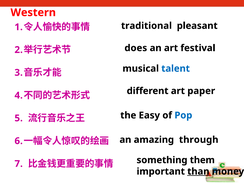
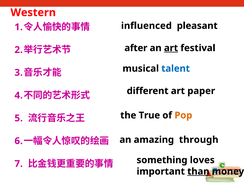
traditional: traditional -> influenced (146, 26)
does: does -> after (136, 48)
art underline: none -> present (171, 48)
Easy: Easy -> True (149, 115)
Pop colour: blue -> orange (183, 115)
them: them -> loves (202, 160)
